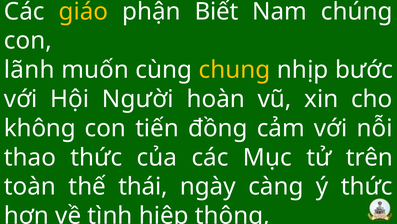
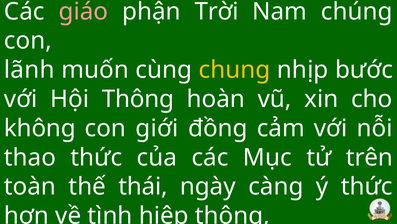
giáo colour: yellow -> pink (83, 11)
Biết: Biết -> Trời (217, 11)
Hội Người: Người -> Thông (138, 99)
tiến: tiến -> giới (157, 128)
